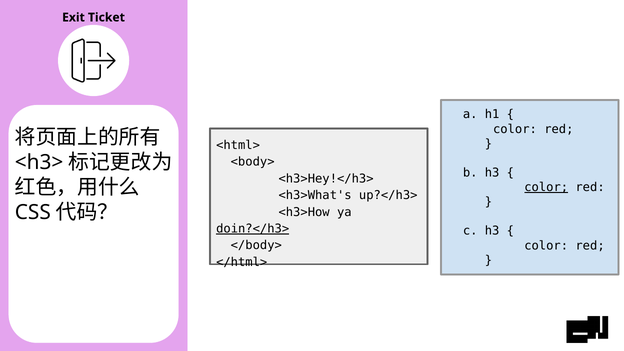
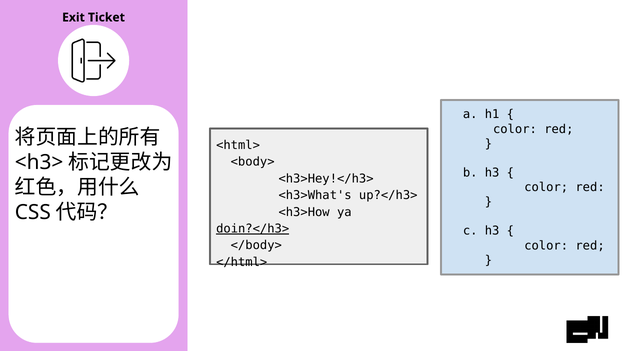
color underline: present -> none (546, 187)
